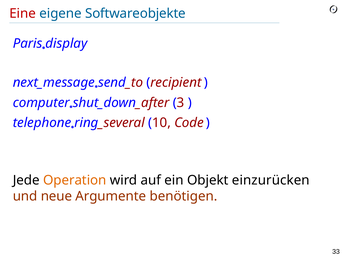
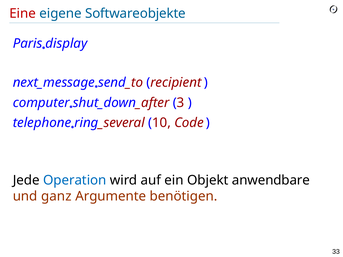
Operation colour: orange -> blue (75, 181)
einzurücken: einzurücken -> anwendbare (271, 181)
neue: neue -> ganz (56, 197)
